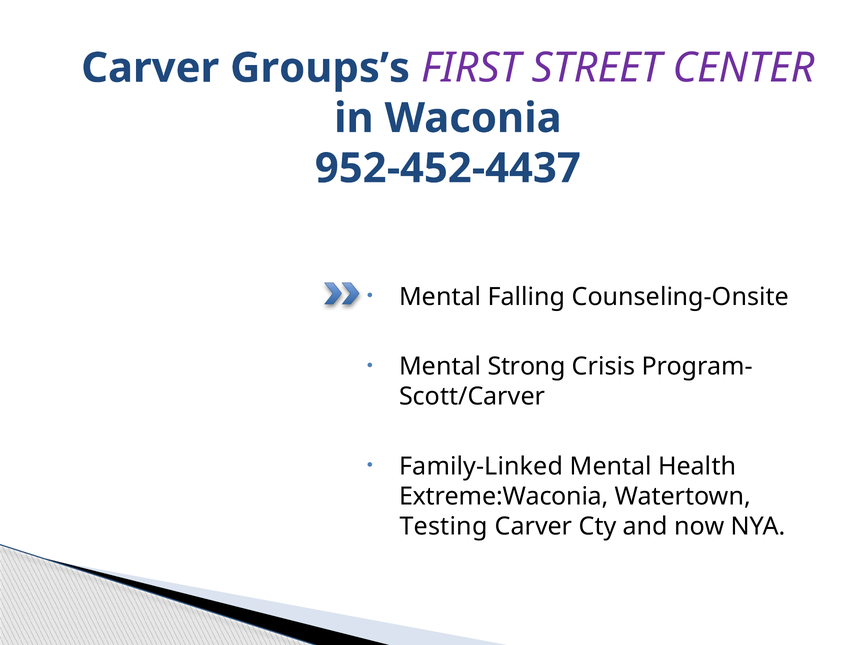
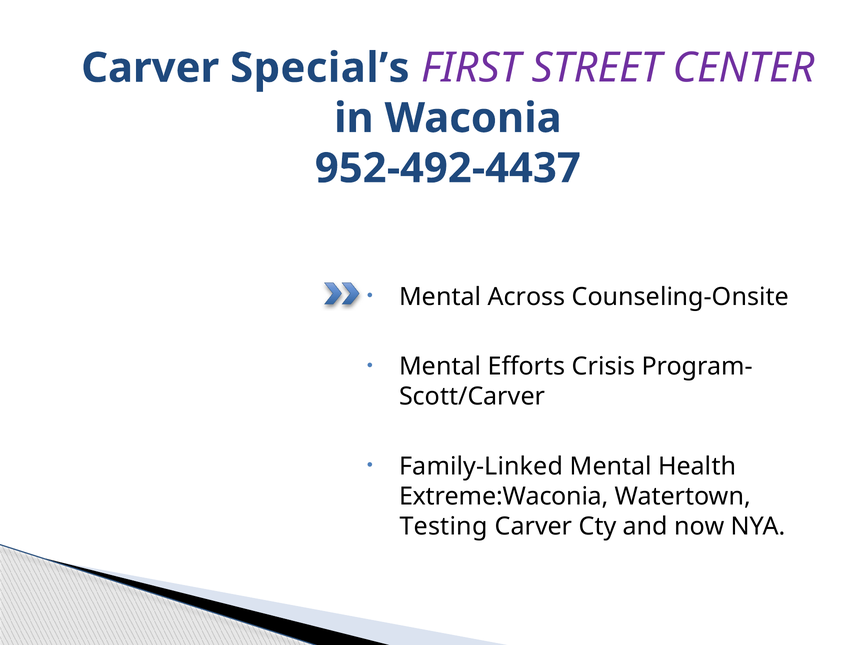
Groups’s: Groups’s -> Special’s (320, 68)
952-452-4437: 952-452-4437 -> 952-492-4437 (448, 168)
Falling: Falling -> Across (526, 297)
Strong: Strong -> Efforts (527, 367)
